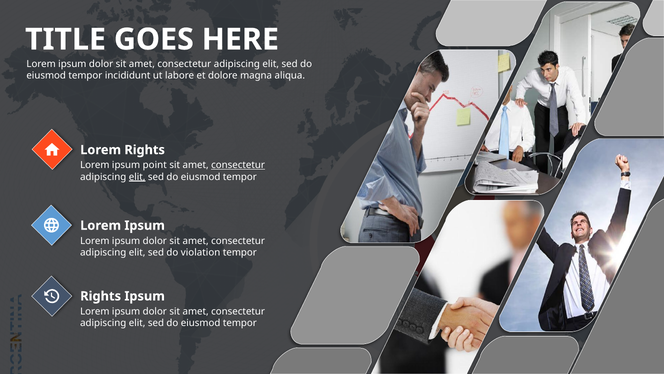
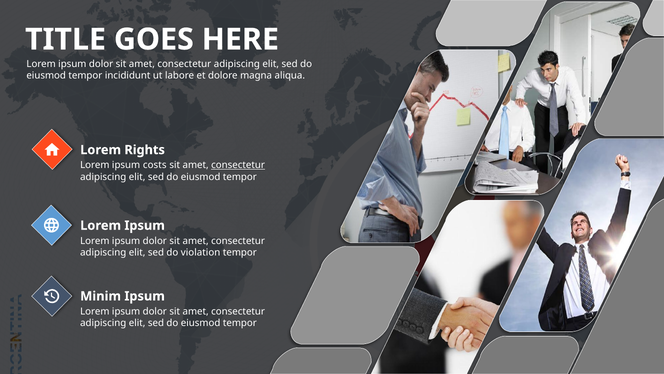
point: point -> costs (155, 165)
elit underline: present -> none (137, 177)
Rights: Rights -> Minim (101, 296)
